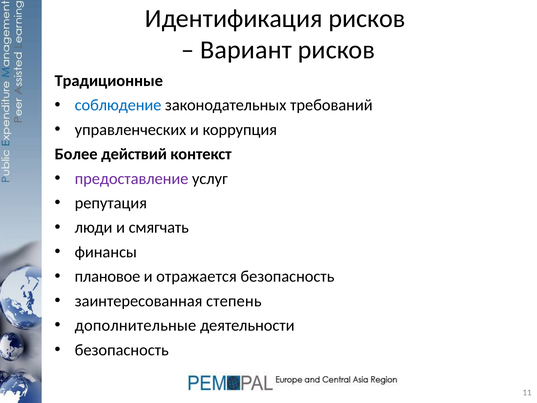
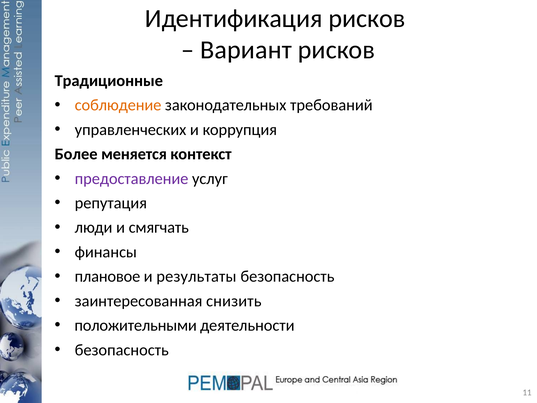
соблюдение colour: blue -> orange (118, 105)
действий: действий -> меняется (134, 154)
отражается: отражается -> результаты (196, 276)
степень: степень -> снизить (234, 301)
дополнительные: дополнительные -> положительными (136, 325)
